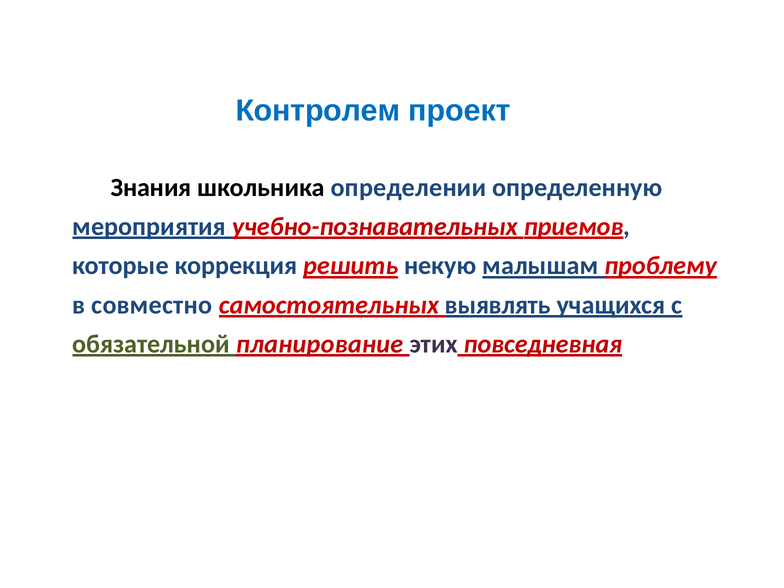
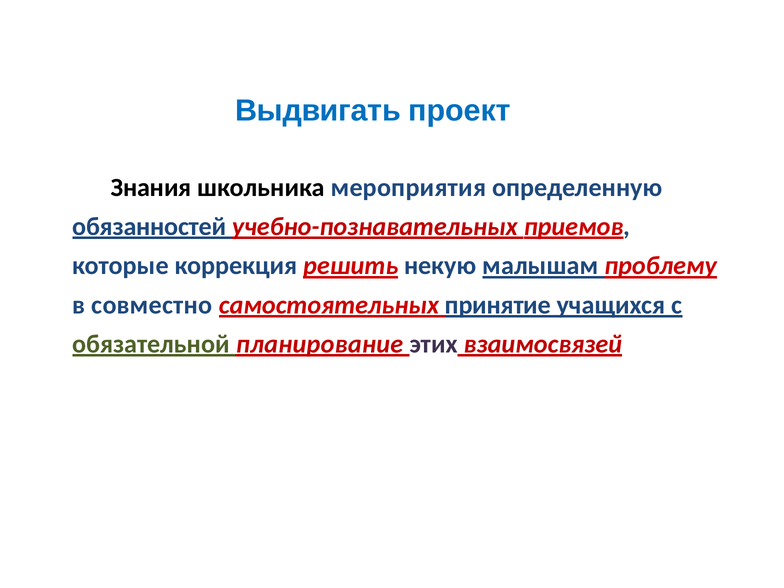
Контролем: Контролем -> Выдвигать (318, 110)
определении: определении -> мероприятия (408, 187)
мероприятия: мероприятия -> обязанностей (149, 227)
выявлять: выявлять -> принятие (498, 305)
повседневная: повседневная -> взаимосвязей (543, 344)
